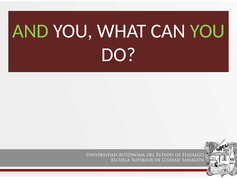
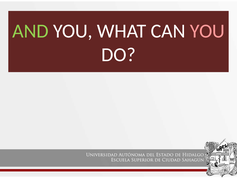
YOU colour: light green -> pink (207, 31)
